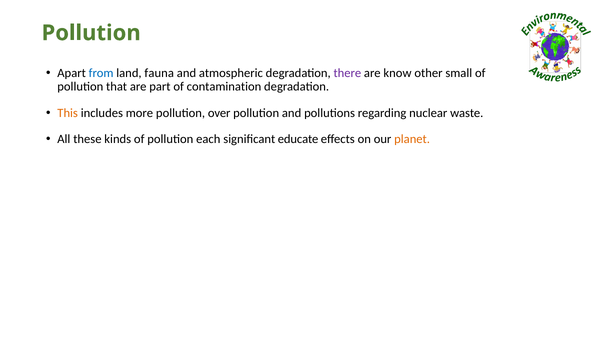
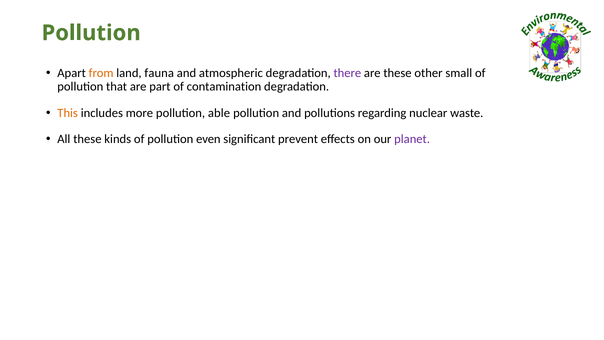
from colour: blue -> orange (101, 73)
are know: know -> these (397, 73)
over: over -> able (219, 113)
each: each -> even (208, 139)
educate: educate -> prevent (298, 139)
planet colour: orange -> purple (412, 139)
